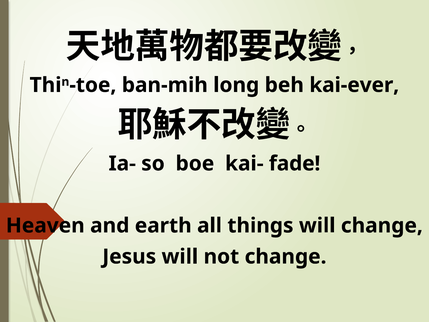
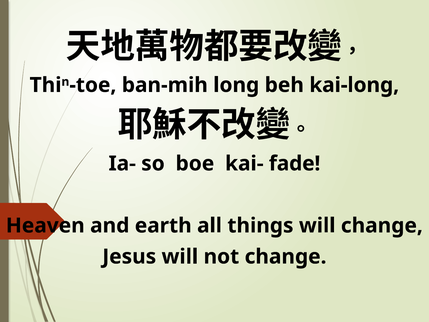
kai-ever: kai-ever -> kai-long (354, 85)
